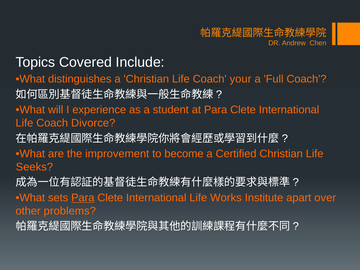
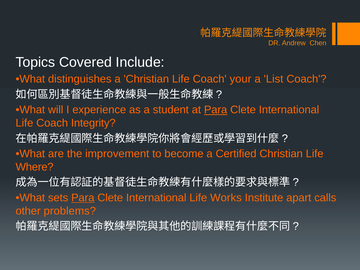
Full: Full -> List (274, 79)
Para underline: none -> present (216, 110)
Divorce: Divorce -> Integrity (93, 123)
Seeks: Seeks -> Where (35, 167)
over: over -> calls (325, 198)
